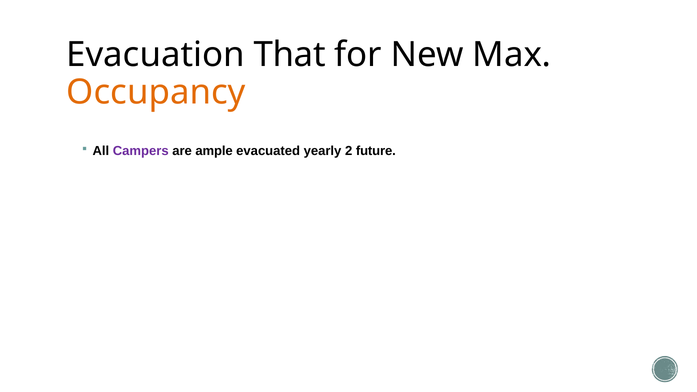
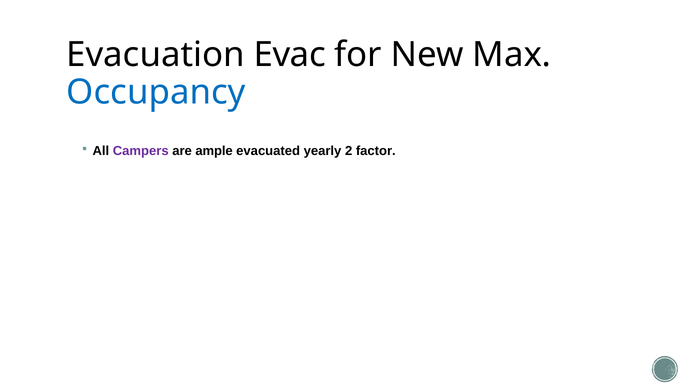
That: That -> Evac (290, 55)
Occupancy colour: orange -> blue (156, 92)
future: future -> factor (376, 151)
